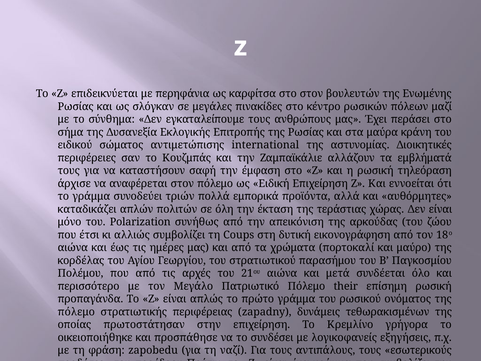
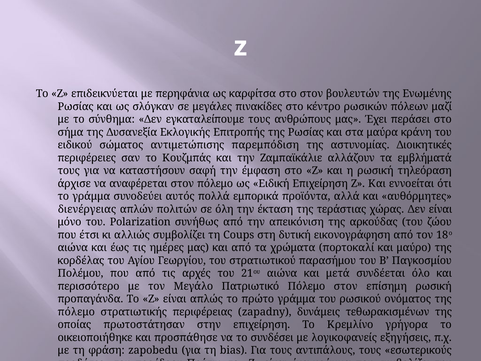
international: international -> παρεμπόδιση (265, 145)
τριών: τριών -> αυτός (180, 196)
καταδικάζει: καταδικάζει -> διενέργειας (87, 209)
Πόλεμο their: their -> στον (346, 286)
ναζί: ναζί -> bias (233, 350)
